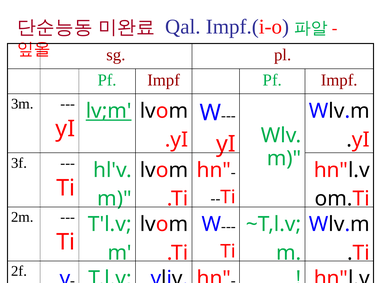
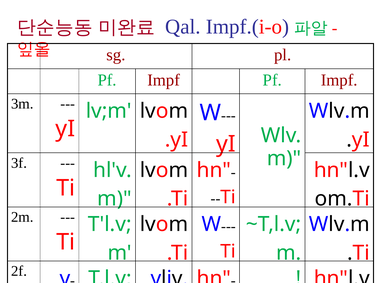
lv;m underline: present -> none (109, 111)
